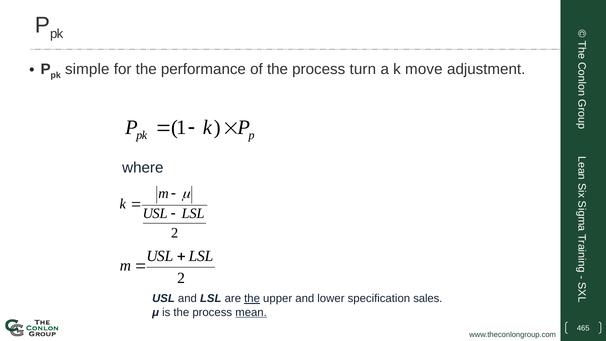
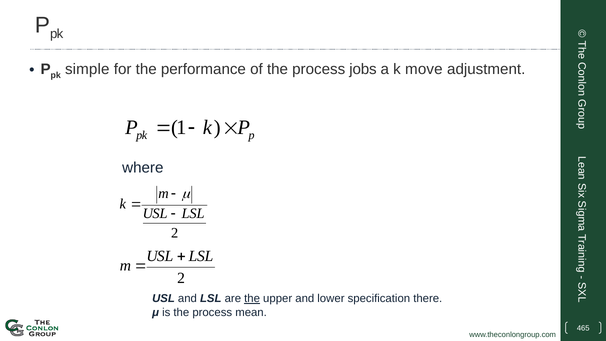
turn: turn -> jobs (363, 69)
sales: sales -> there (428, 299)
mean underline: present -> none (251, 312)
